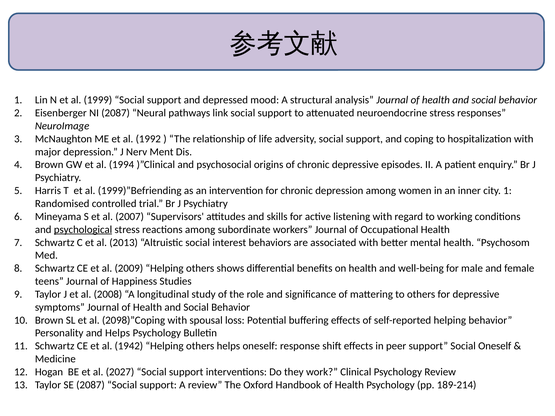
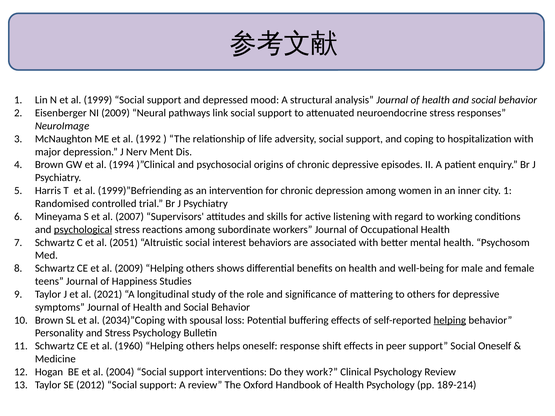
NI 2087: 2087 -> 2009 (116, 113)
2013: 2013 -> 2051 (124, 243)
2008: 2008 -> 2021 (108, 294)
2098)”Coping: 2098)”Coping -> 2034)”Coping (134, 320)
helping underline: none -> present (450, 320)
and Helps: Helps -> Stress (118, 333)
1942: 1942 -> 1960 (129, 346)
2027: 2027 -> 2004 (120, 372)
SE 2087: 2087 -> 2012 (90, 385)
